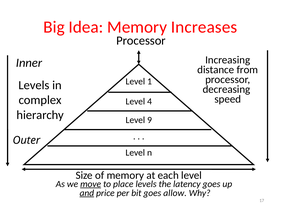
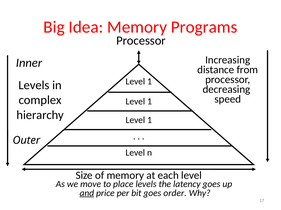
Increases: Increases -> Programs (204, 27)
4: 4 -> 1 (150, 102)
9: 9 -> 1 (150, 120)
move underline: present -> none (91, 185)
allow: allow -> order (175, 194)
